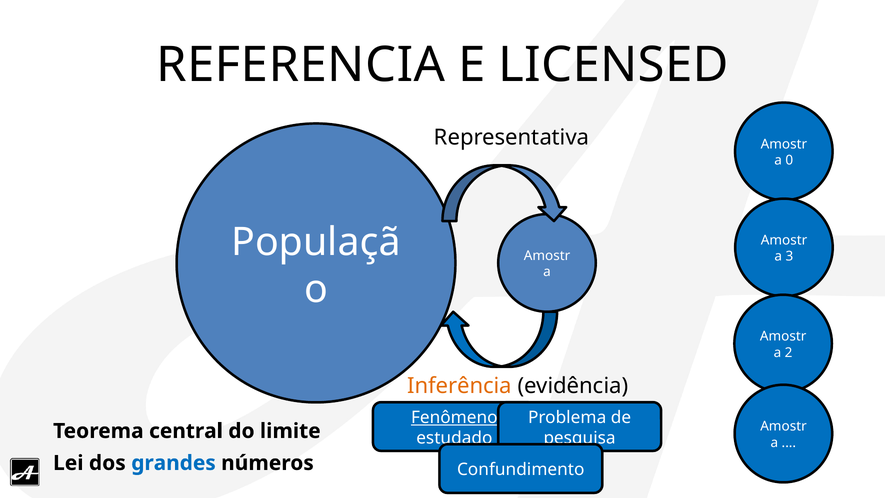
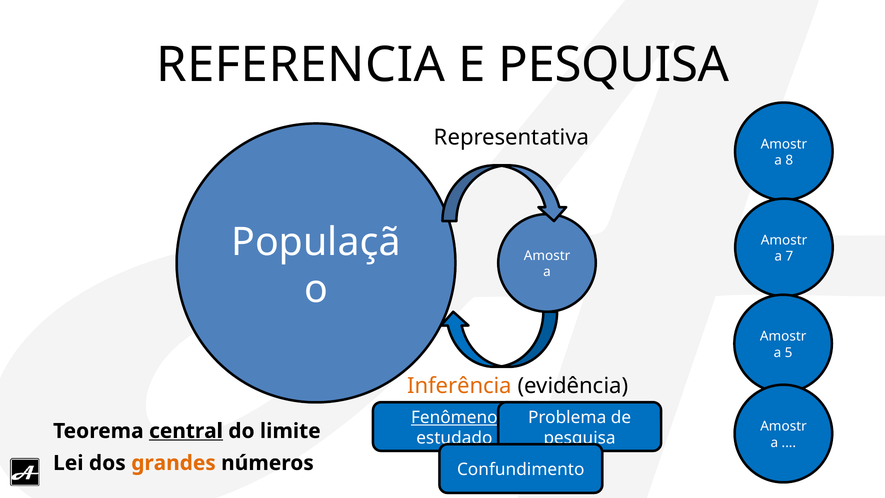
E LICENSED: LICENSED -> PESQUISA (614, 65)
0: 0 -> 8 (789, 160)
3: 3 -> 7 (789, 256)
2: 2 -> 5 (789, 352)
central underline: none -> present (186, 431)
grandes colour: blue -> orange (174, 463)
